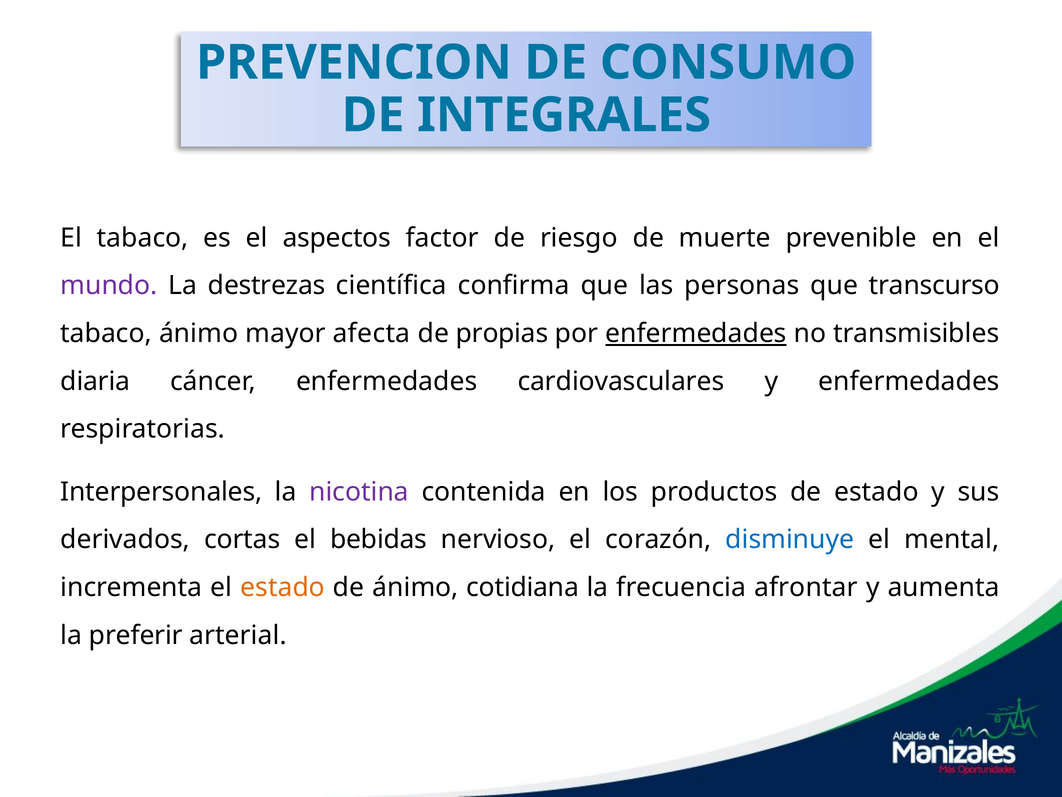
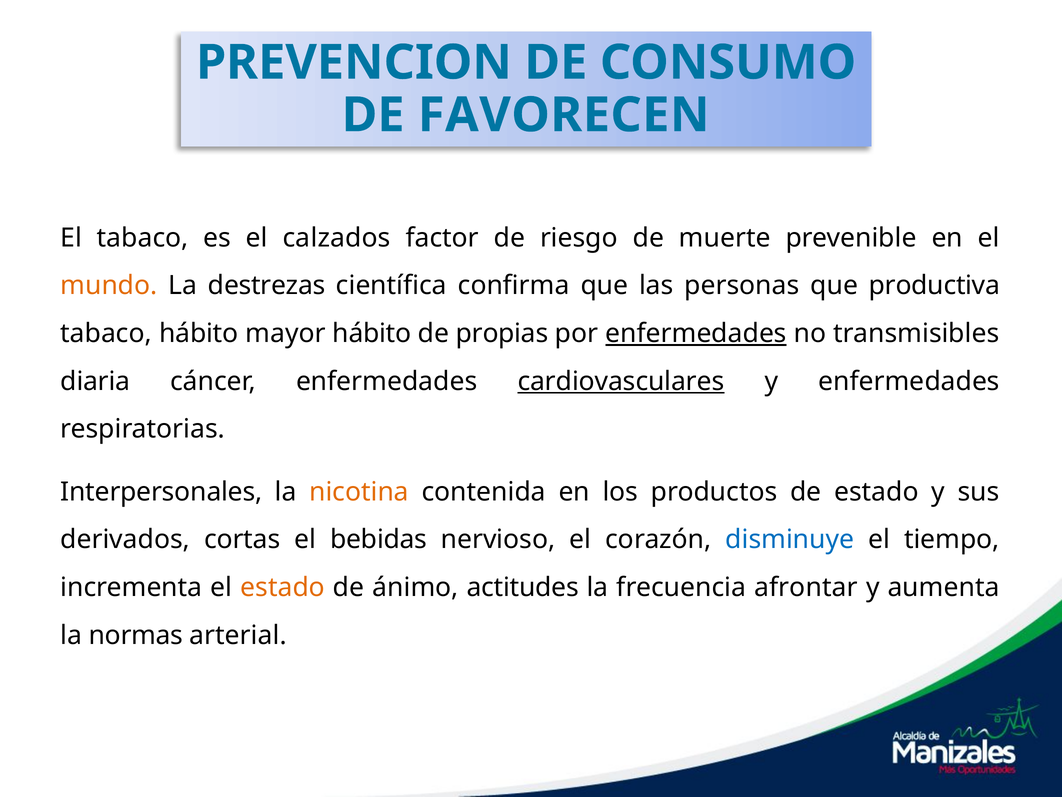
INTEGRALES: INTEGRALES -> FAVORECEN (564, 115)
aspectos: aspectos -> calzados (337, 238)
mundo colour: purple -> orange (109, 286)
transcurso: transcurso -> productiva (934, 286)
tabaco ánimo: ánimo -> hábito (199, 333)
mayor afecta: afecta -> hábito (372, 333)
cardiovasculares underline: none -> present (621, 381)
nicotina colour: purple -> orange (359, 491)
mental: mental -> tiempo (952, 539)
cotidiana: cotidiana -> actitudes (523, 587)
preferir: preferir -> normas (136, 635)
